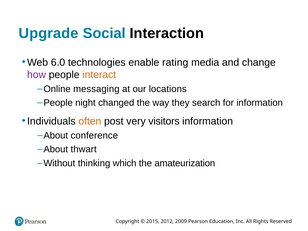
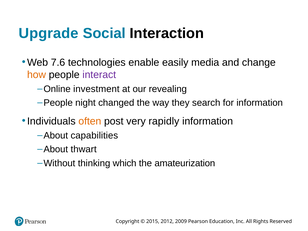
6.0: 6.0 -> 7.6 (58, 62)
rating: rating -> easily (175, 62)
how colour: purple -> orange (37, 75)
interact colour: orange -> purple (99, 75)
messaging: messaging -> investment (96, 89)
locations: locations -> revealing (168, 89)
visitors: visitors -> rapidly (164, 121)
conference: conference -> capabilities (94, 135)
